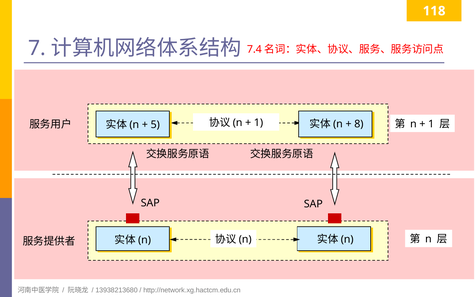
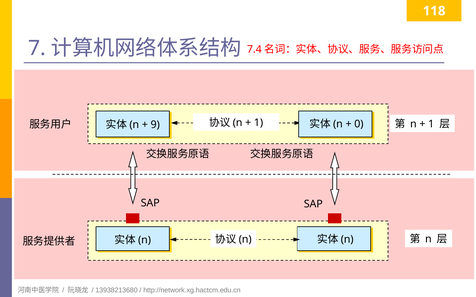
8: 8 -> 0 (359, 124)
5: 5 -> 9 (155, 125)
